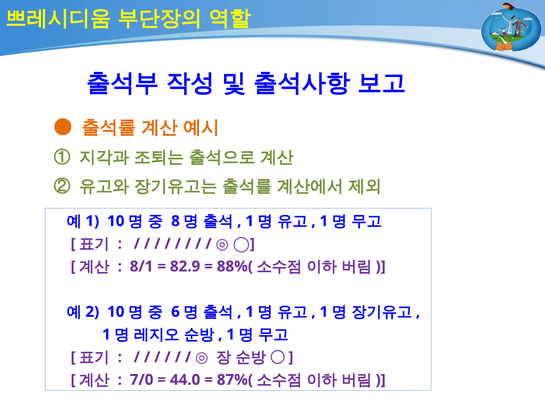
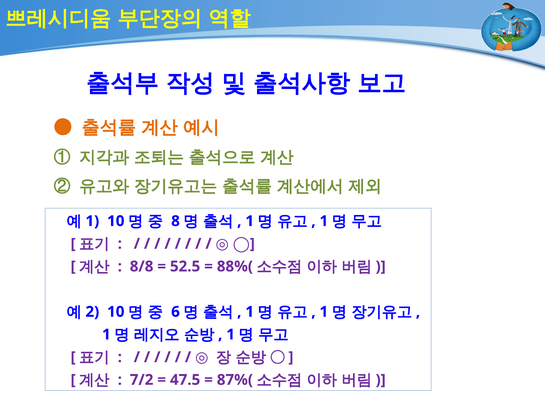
8/1: 8/1 -> 8/8 (142, 267)
82.9: 82.9 -> 52.5 (185, 267)
7/0: 7/0 -> 7/2 (142, 381)
44.0: 44.0 -> 47.5 (185, 381)
